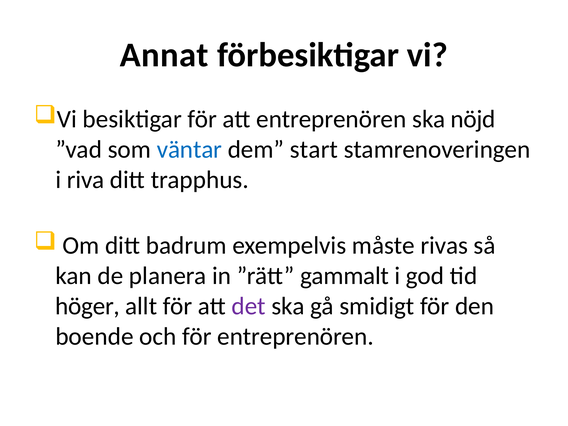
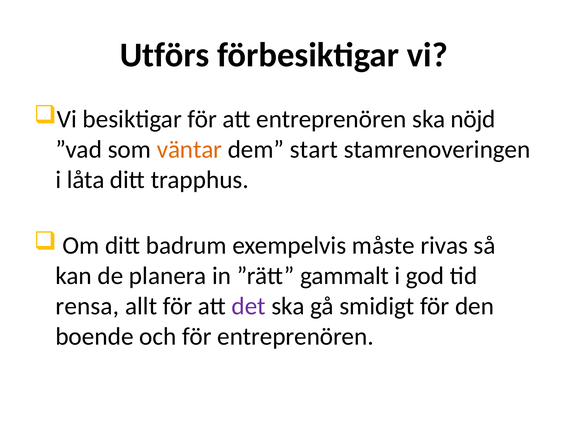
Annat: Annat -> Utförs (165, 55)
väntar colour: blue -> orange (189, 150)
riva: riva -> låta (86, 180)
höger: höger -> rensa (87, 306)
